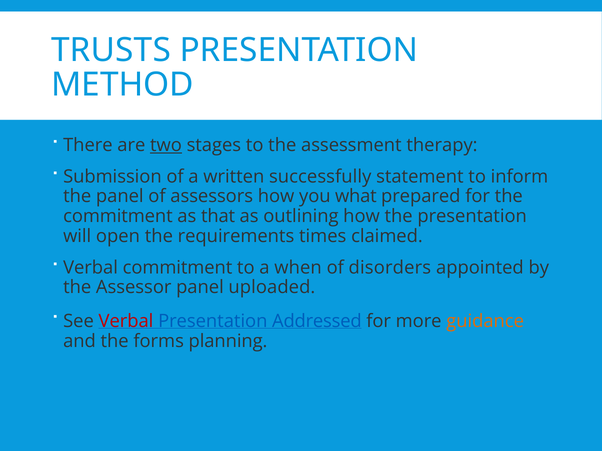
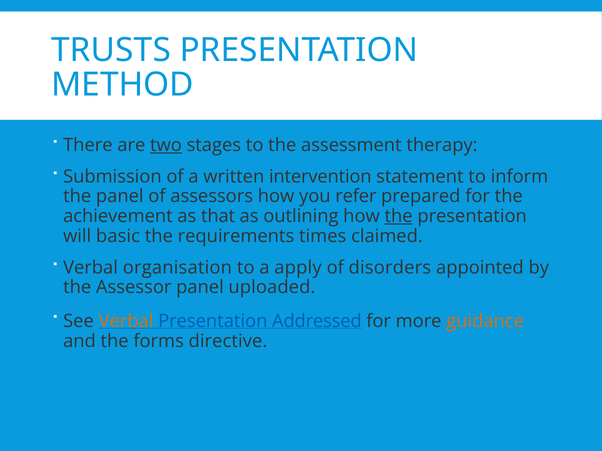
successfully: successfully -> intervention (320, 177)
what: what -> refer (356, 197)
commitment: commitment -> achievement (118, 216)
the underline: none -> present (399, 216)
open: open -> basic (118, 236)
Verbal commitment: commitment -> organisation (177, 268)
when: when -> apply (298, 268)
Verbal colour: red -> orange (126, 321)
planning: planning -> directive (228, 342)
